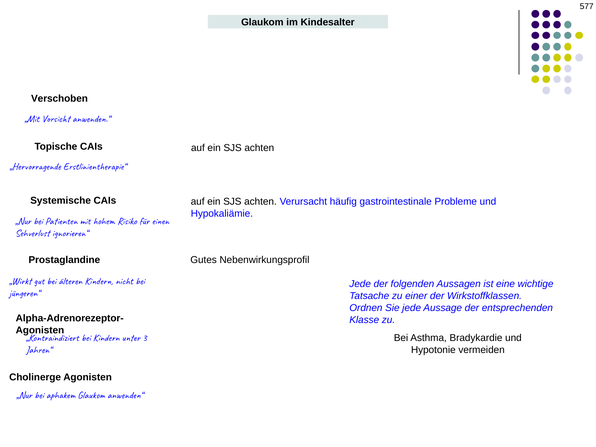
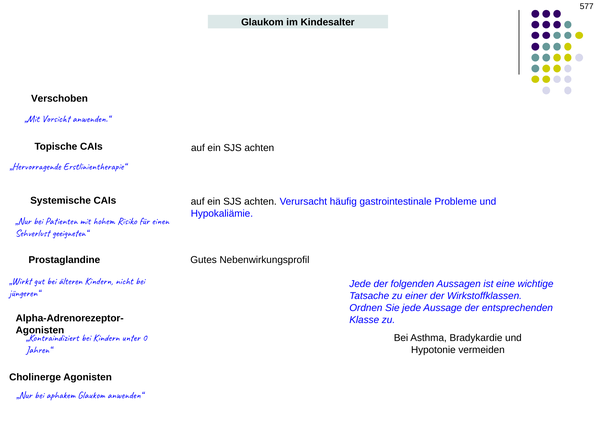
ignorieren“: ignorieren“ -> geeigneten“ (70, 233)
3: 3 -> 0 (145, 338)
